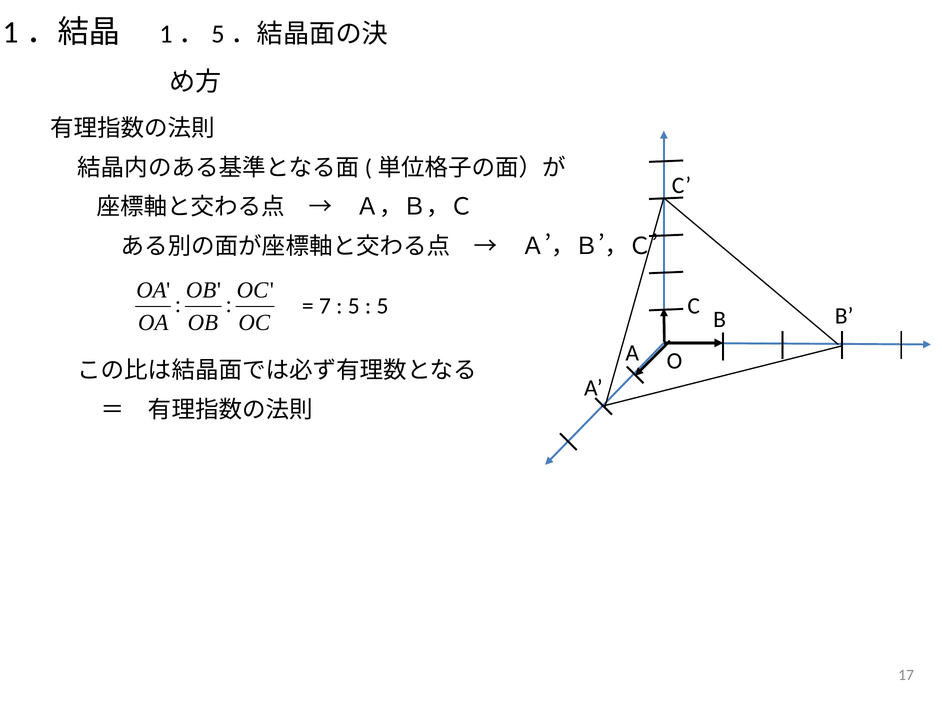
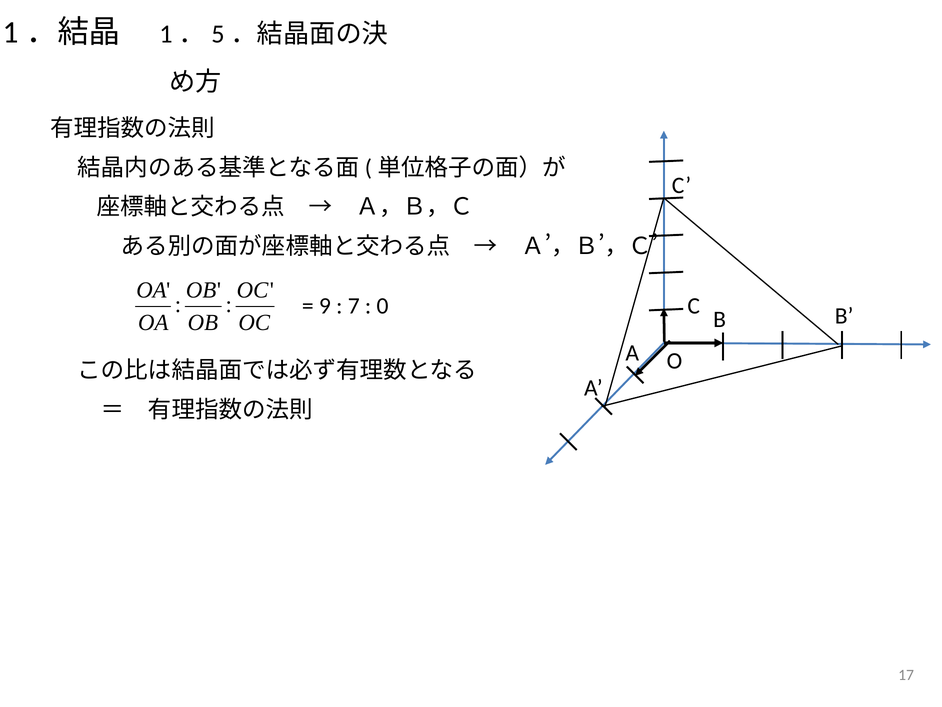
7: 7 -> 9 (325, 306)
5: 5 -> 7 (354, 306)
5: 5 -> 0 (383, 306)
